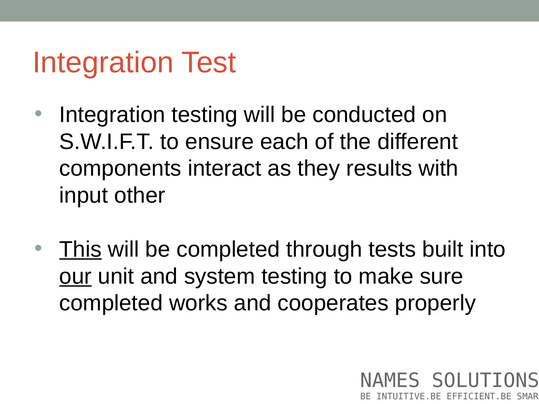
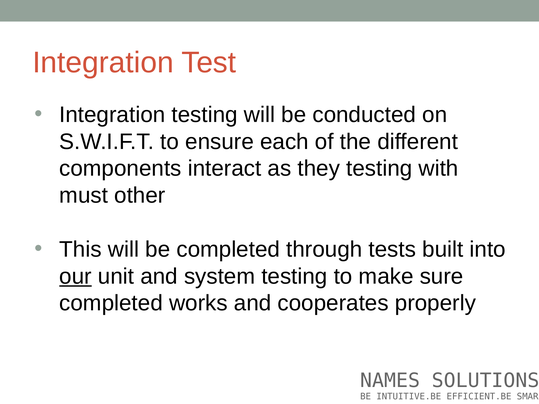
they results: results -> testing (379, 169)
input: input -> must (84, 196)
This underline: present -> none (80, 250)
